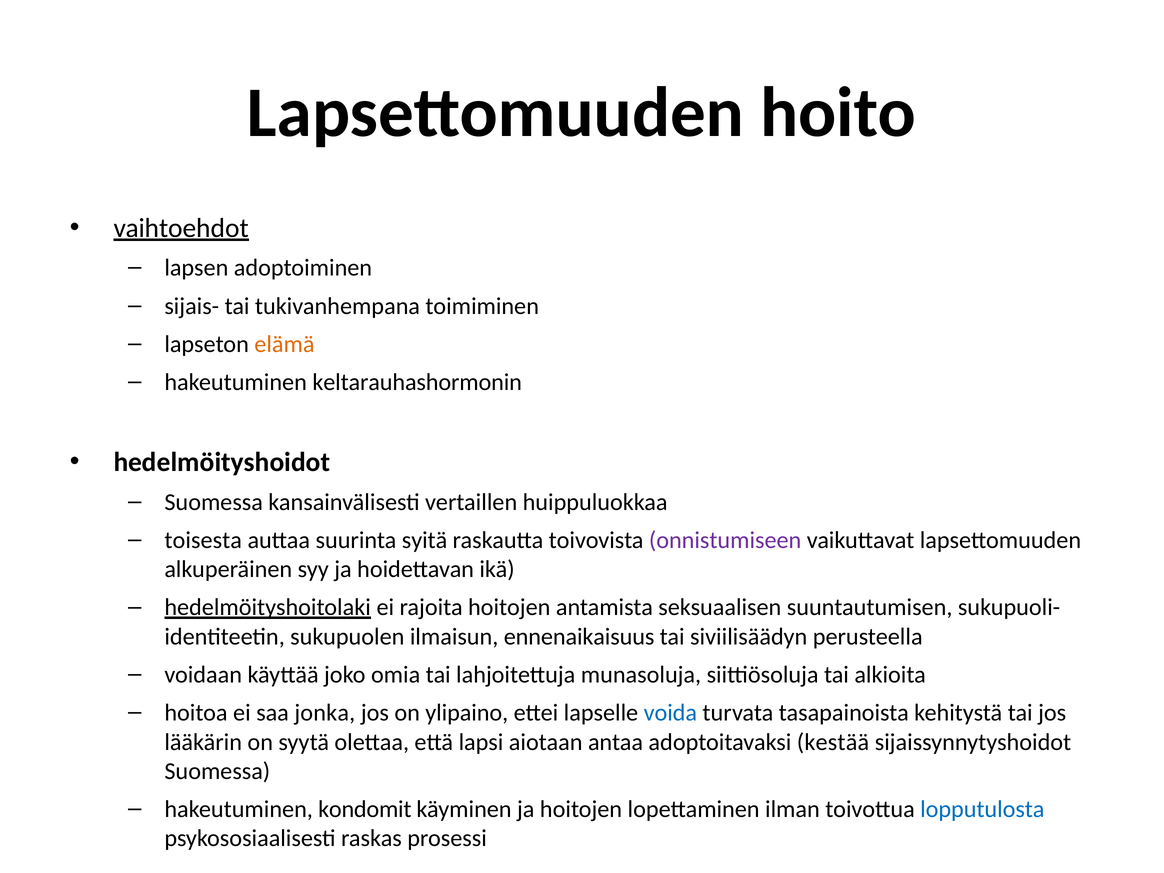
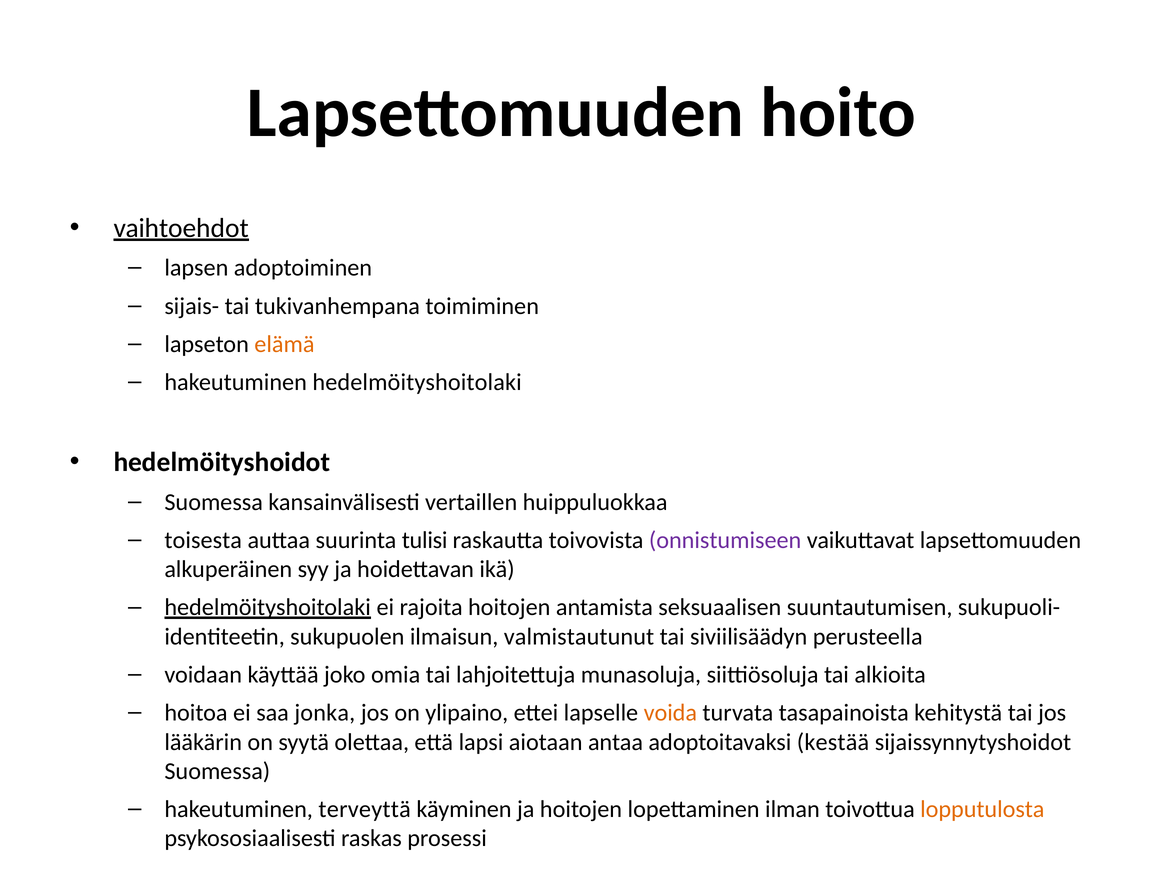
hakeutuminen keltarauhashormonin: keltarauhashormonin -> hedelmöityshoitolaki (417, 382)
syitä: syitä -> tulisi (425, 540)
ennenaikaisuus: ennenaikaisuus -> valmistautunut (579, 637)
voida colour: blue -> orange (670, 713)
kondomit: kondomit -> terveyttä (365, 809)
lopputulosta colour: blue -> orange (982, 809)
